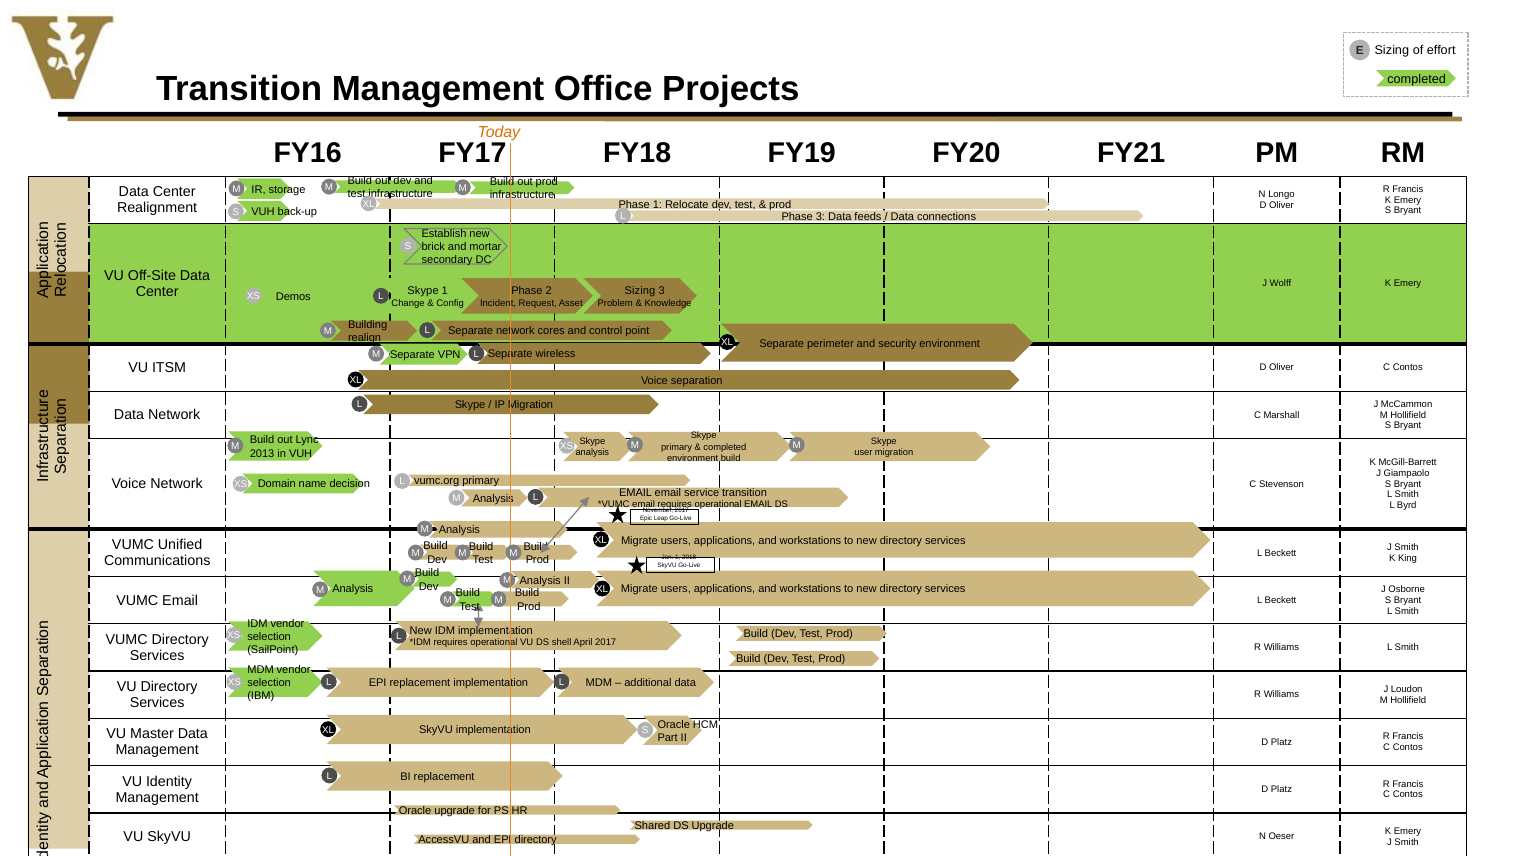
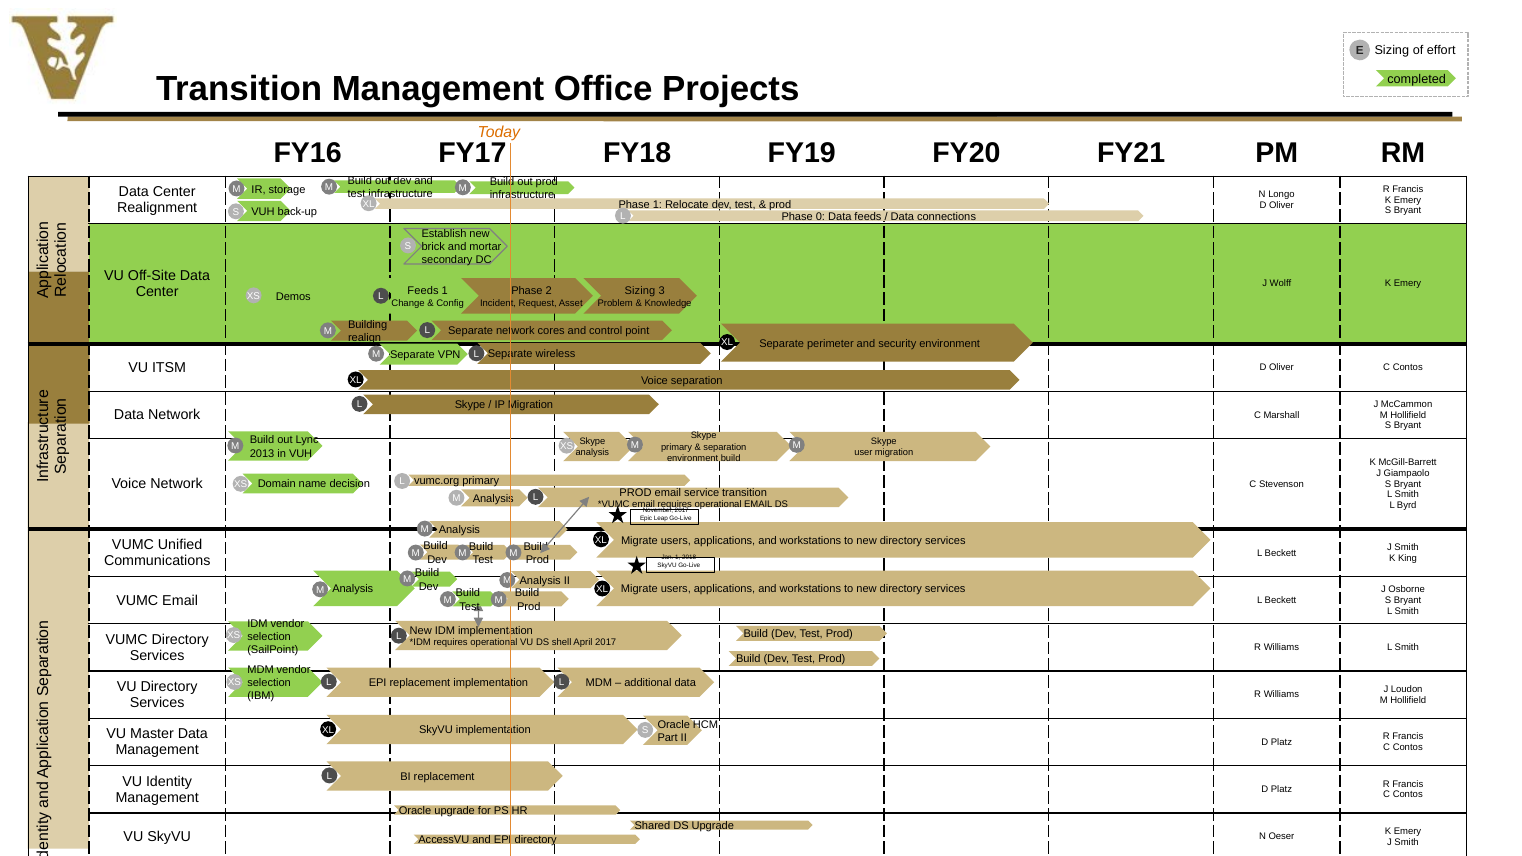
Phase 3: 3 -> 0 (820, 217)
Skype: Skype -> Feeds (423, 291)
completed: completed -> separation (725, 447)
EMAIL: EMAIL -> PROD (635, 493)
